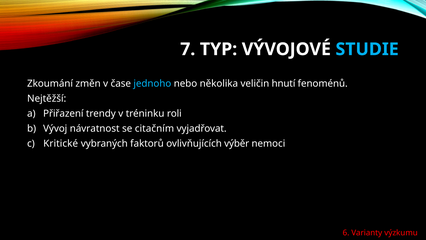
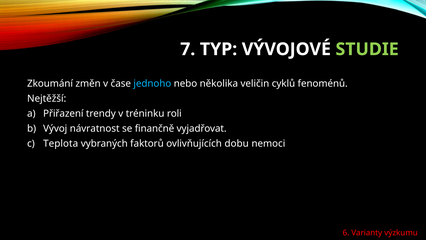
STUDIE colour: light blue -> light green (367, 49)
hnutí: hnutí -> cyklů (283, 83)
citačním: citačním -> finančně (155, 128)
Kritické: Kritické -> Teplota (61, 143)
výběr: výběr -> dobu (237, 143)
